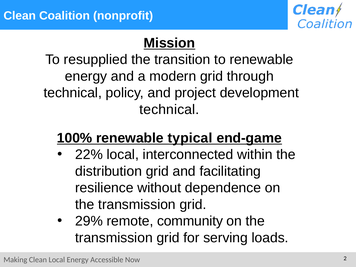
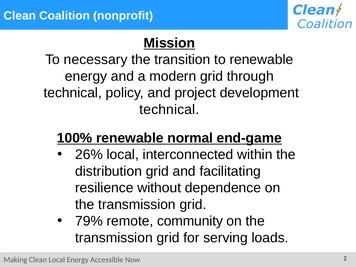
resupplied: resupplied -> necessary (96, 60)
typical: typical -> normal (190, 138)
22%: 22% -> 26% (89, 155)
29%: 29% -> 79% (89, 221)
